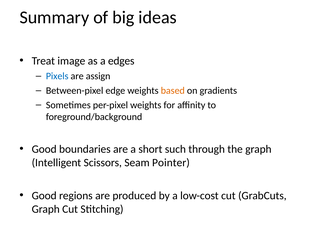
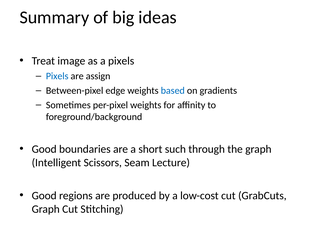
a edges: edges -> pixels (121, 61)
based colour: orange -> blue (173, 90)
Pointer: Pointer -> Lecture (171, 162)
